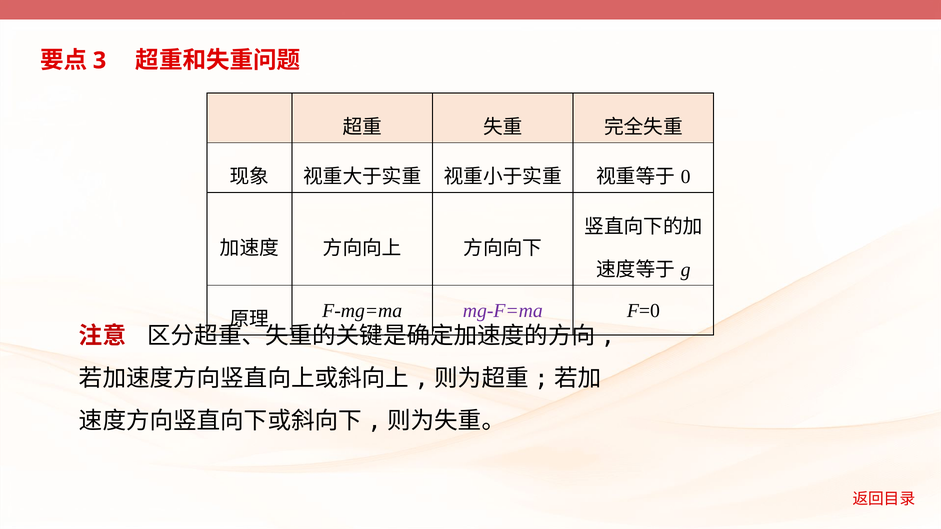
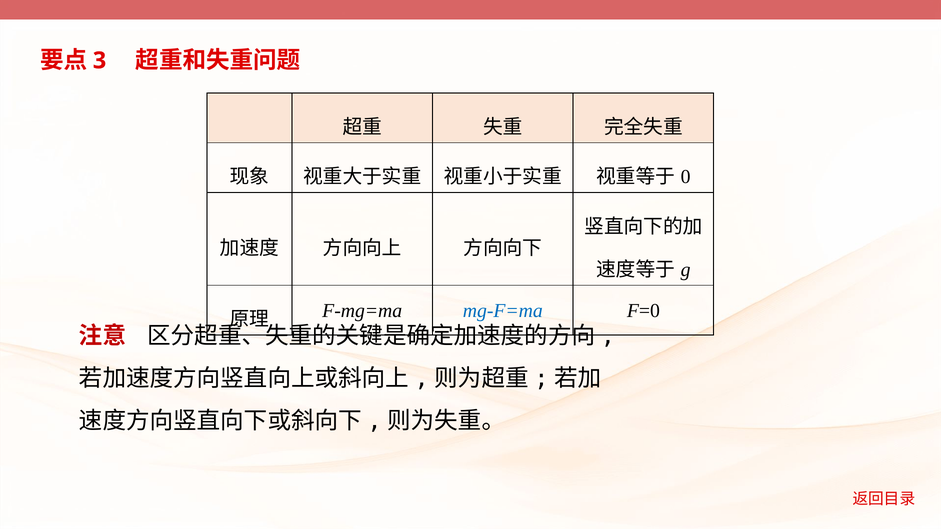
mg-F=ma colour: purple -> blue (503, 311)
